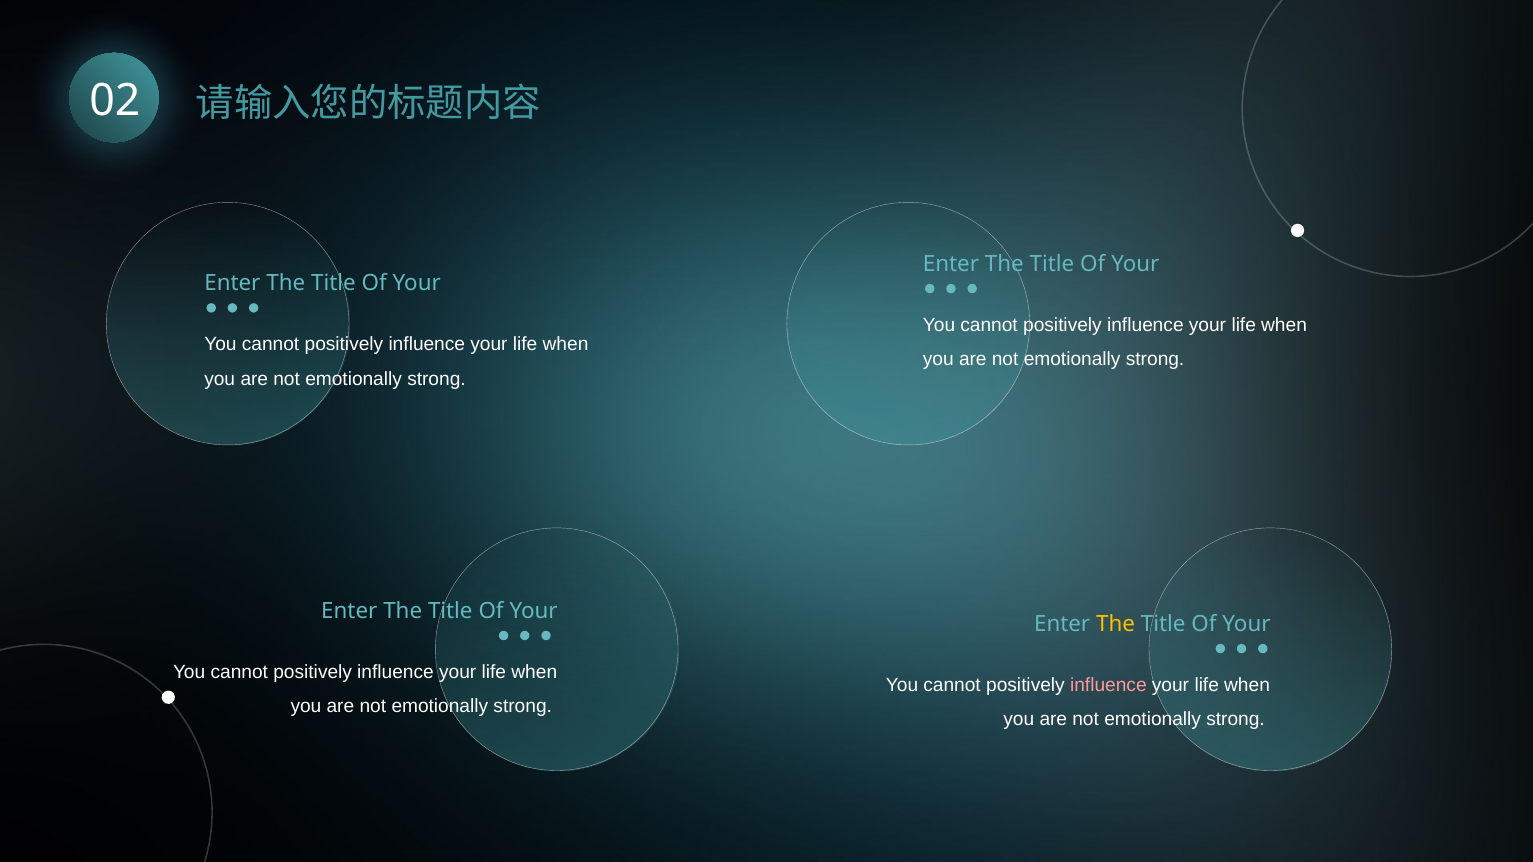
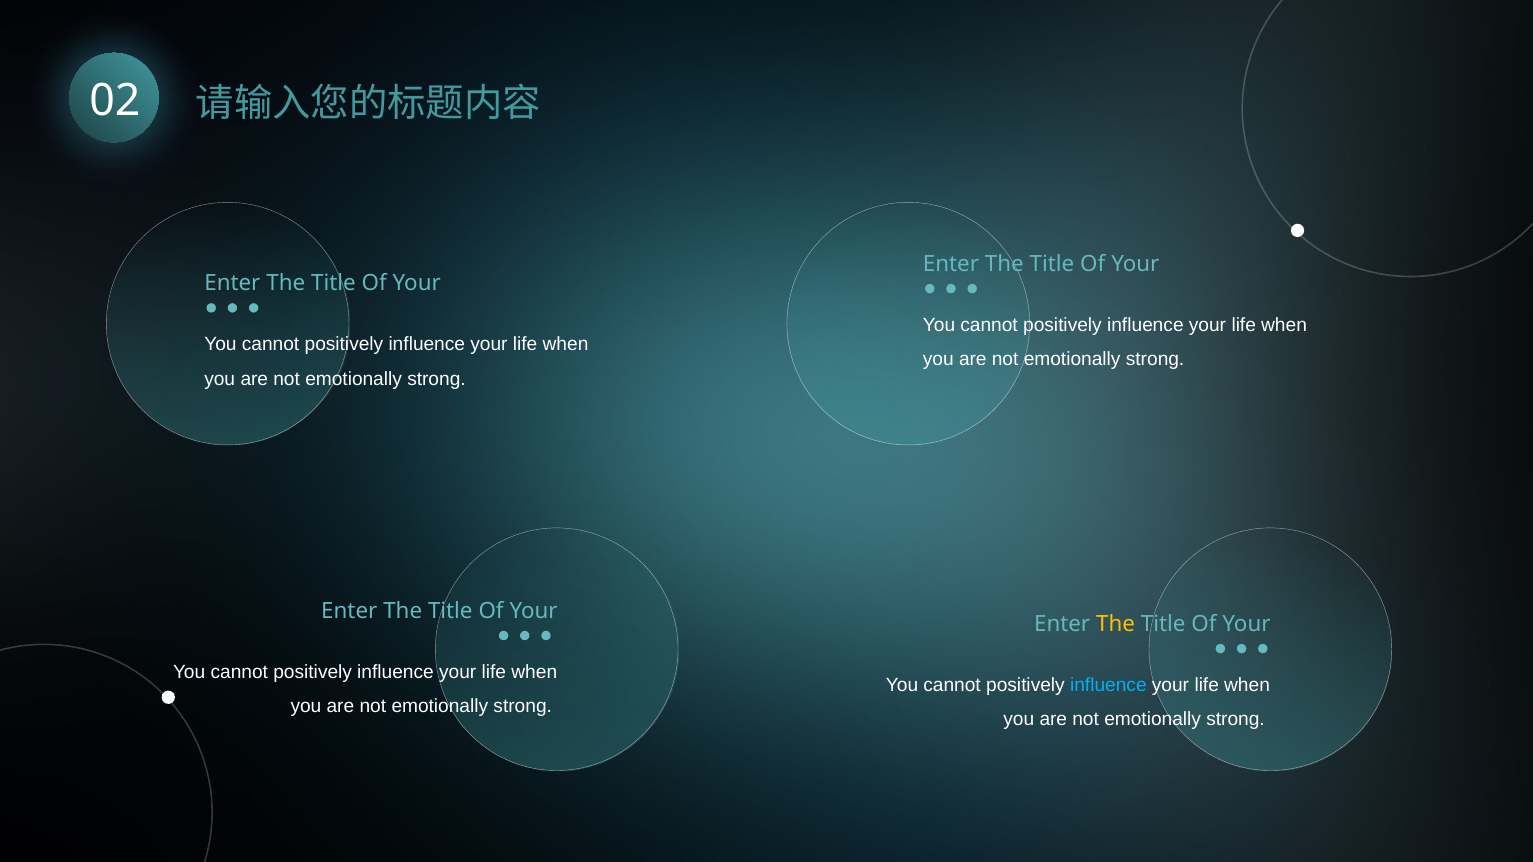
influence colour: pink -> light blue (1108, 685)
